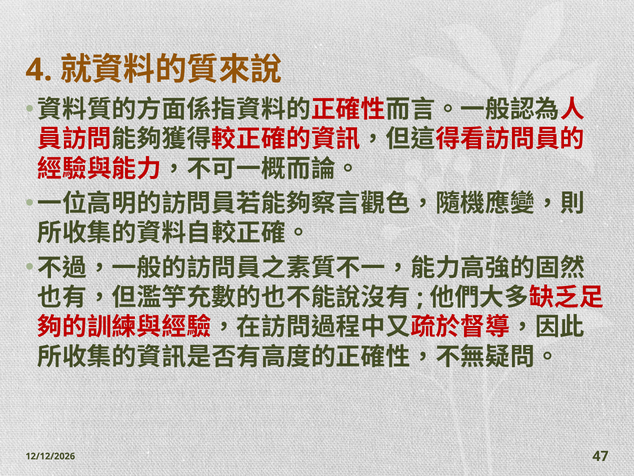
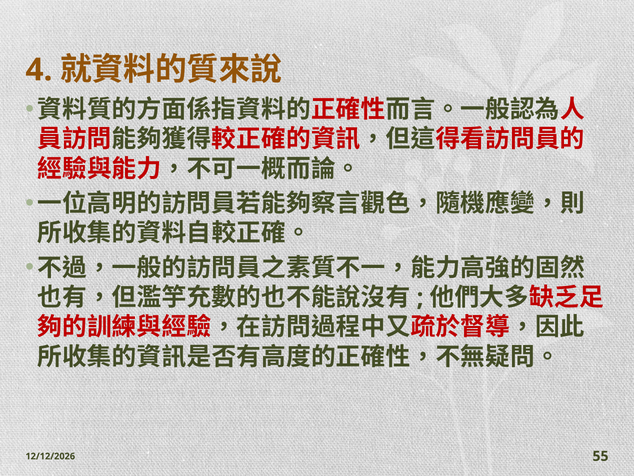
47: 47 -> 55 (601, 456)
